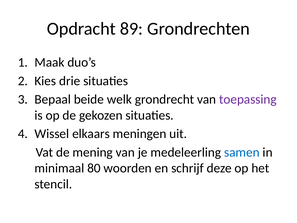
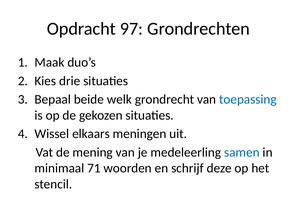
89: 89 -> 97 (131, 29)
toepassing colour: purple -> blue (248, 99)
80: 80 -> 71 (94, 168)
